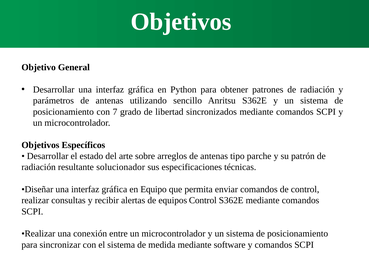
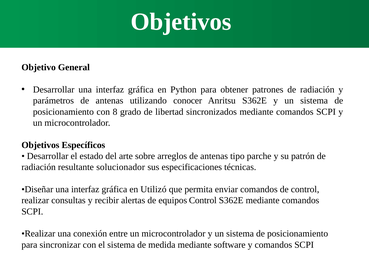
sencillo: sencillo -> conocer (188, 101)
7: 7 -> 8 (115, 112)
Equipo: Equipo -> Utilizó (153, 189)
